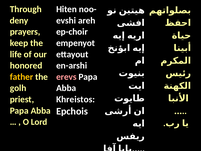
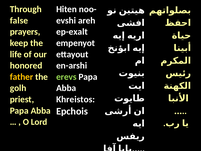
deny: deny -> false (19, 20)
ep-choir: ep-choir -> ep-exalt (72, 32)
erevs colour: pink -> light green (66, 77)
